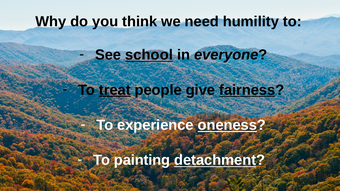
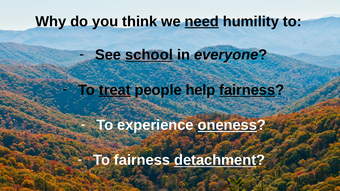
need underline: none -> present (202, 21)
give: give -> help (201, 90)
To painting: painting -> fairness (142, 160)
